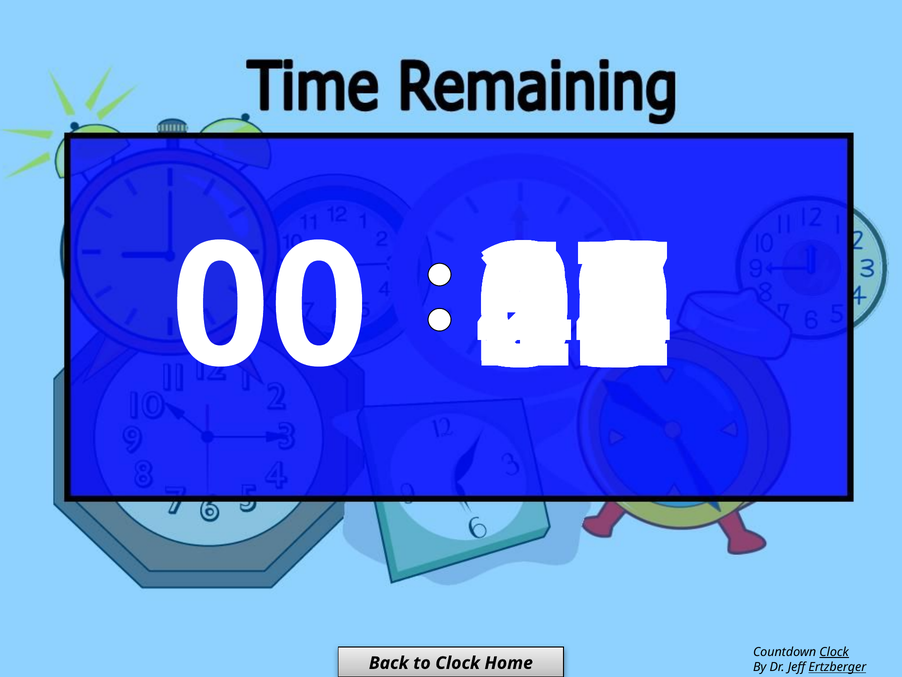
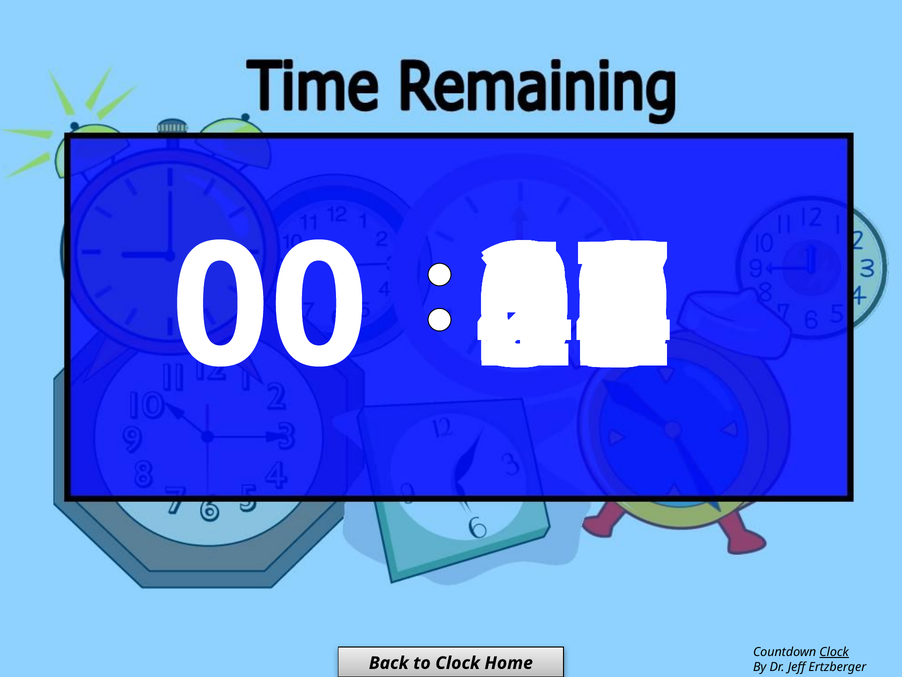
Ertzberger underline: present -> none (837, 667)
